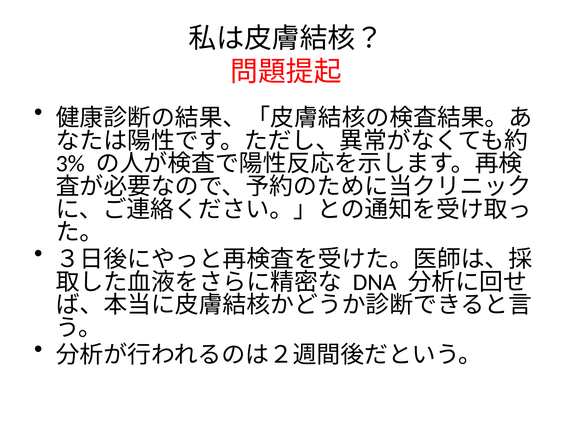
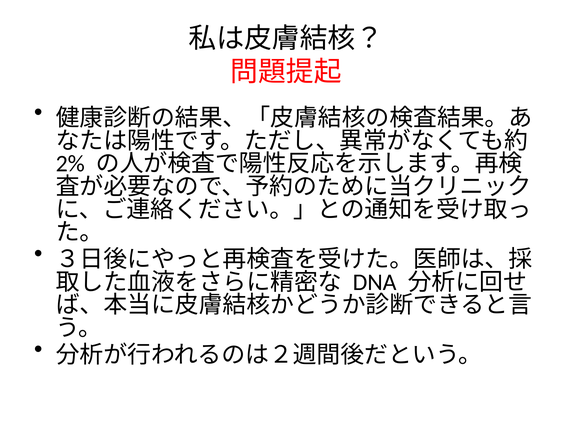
3%: 3% -> 2% (70, 164)
